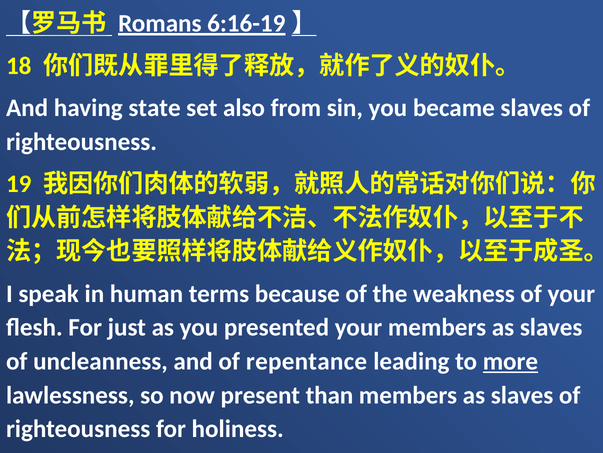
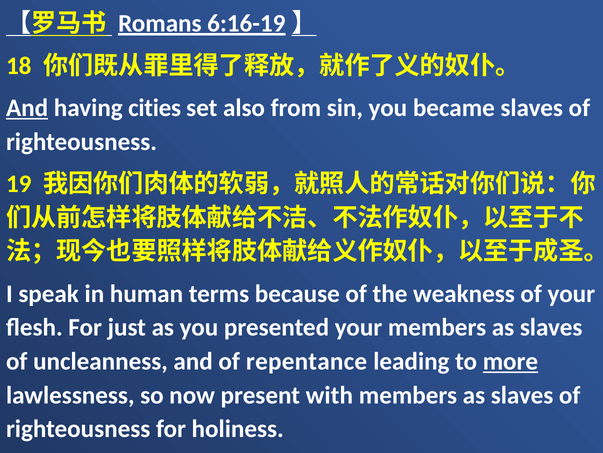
And underline: none -> present (27, 108)
state: state -> cities (155, 108)
than: than -> with (329, 395)
